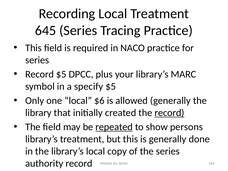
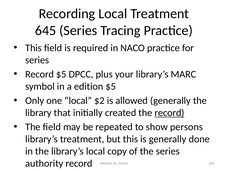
specify: specify -> edition (89, 86)
$6: $6 -> $2 (99, 101)
repeated underline: present -> none (114, 127)
